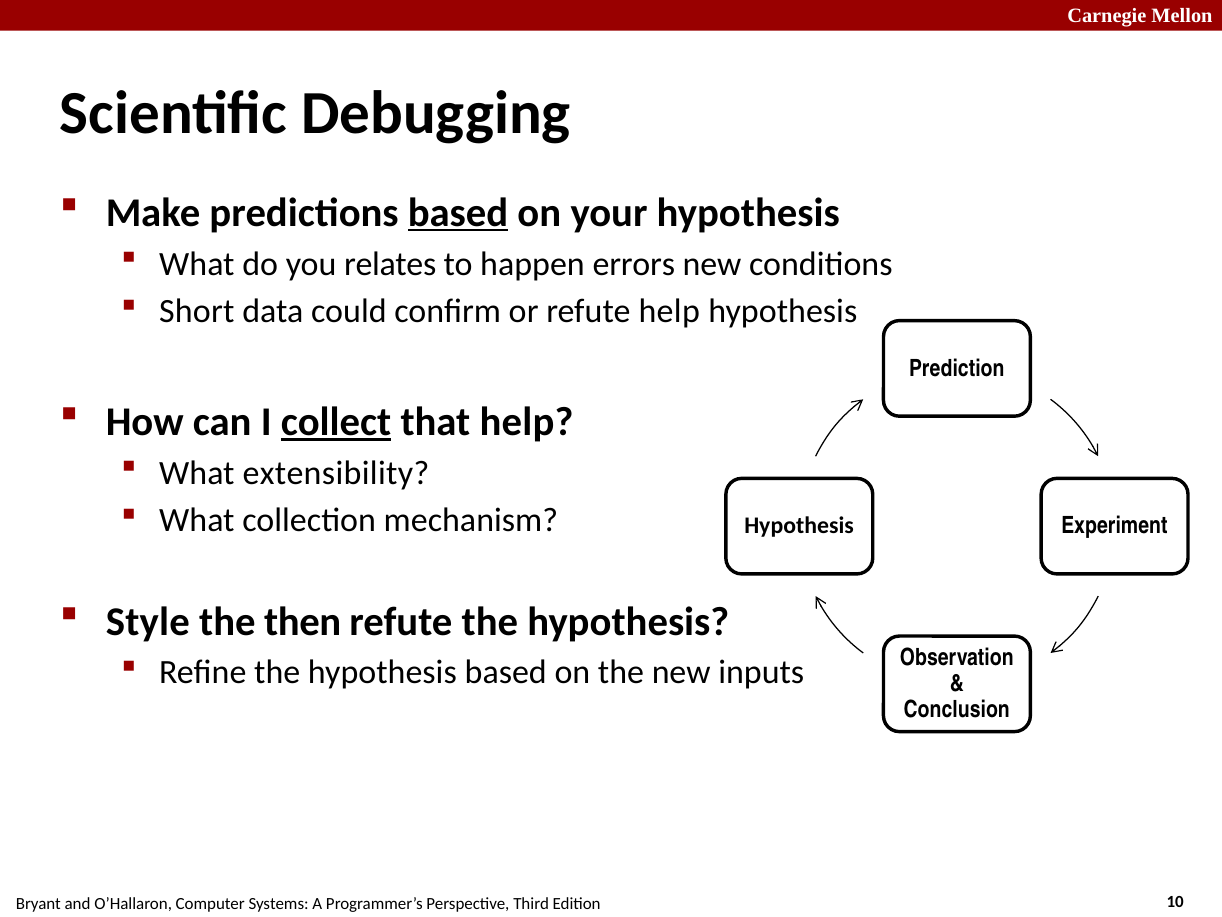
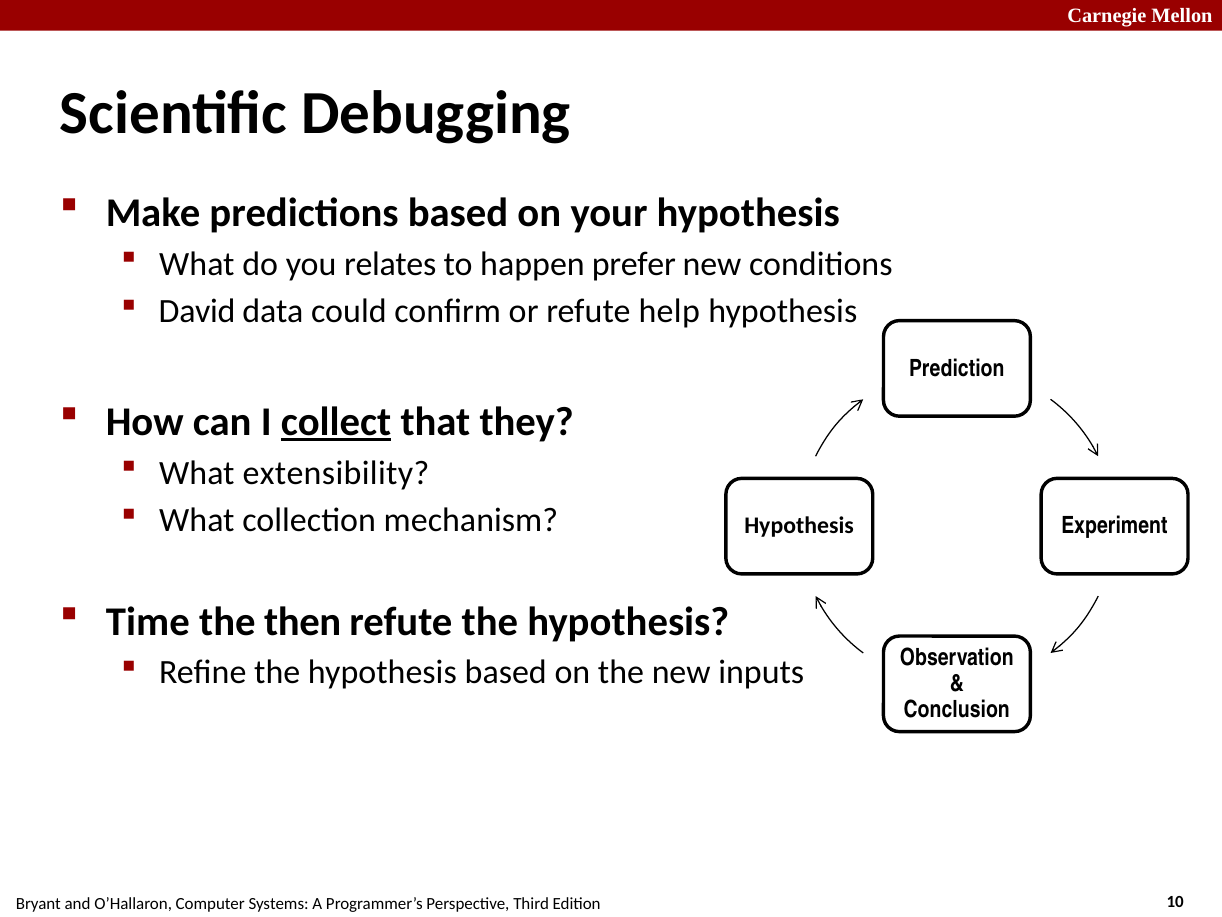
based underline: present -> none (458, 213)
errors: errors -> prefer (634, 264)
Short: Short -> David (197, 311)
that help: help -> they (527, 422)
Style: Style -> Time (148, 621)
